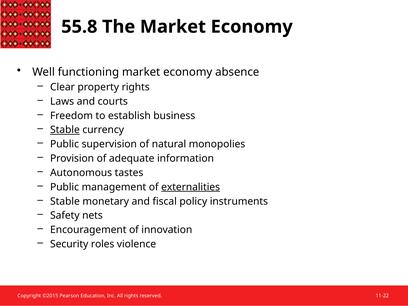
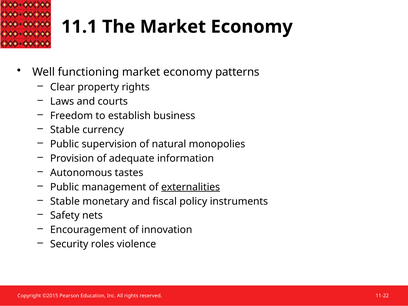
55.8: 55.8 -> 11.1 (79, 27)
absence: absence -> patterns (237, 72)
Stable underline: present -> none (65, 130)
